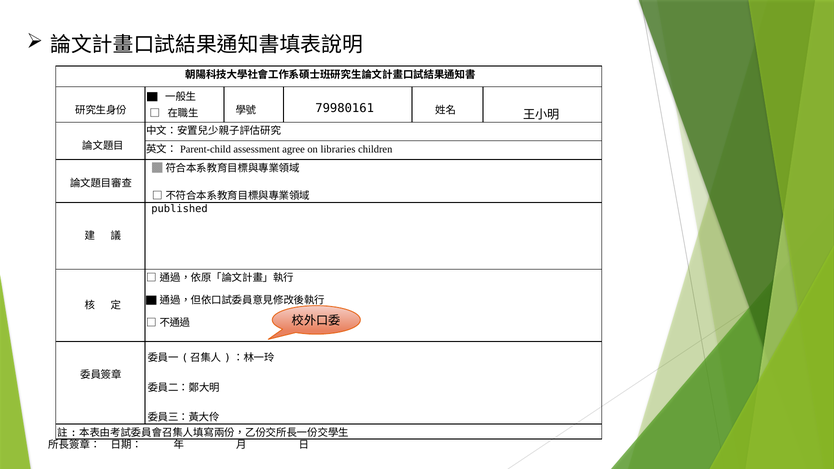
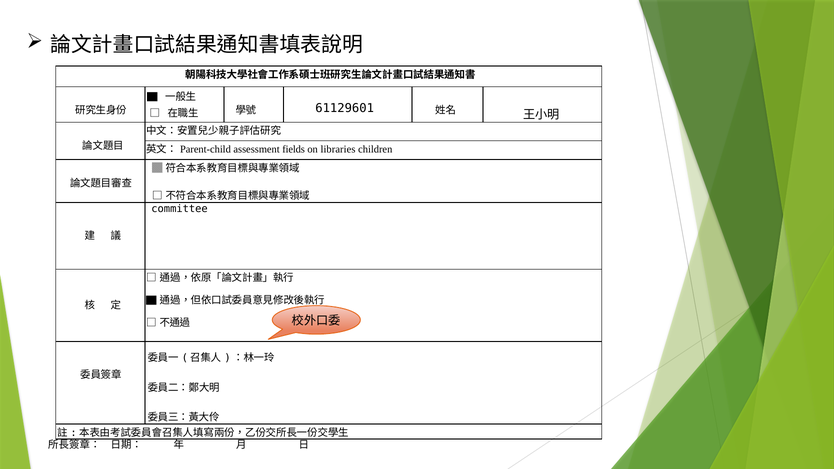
79980161: 79980161 -> 61129601 (345, 108)
agree: agree -> fields (294, 149)
published: published -> committee (180, 209)
